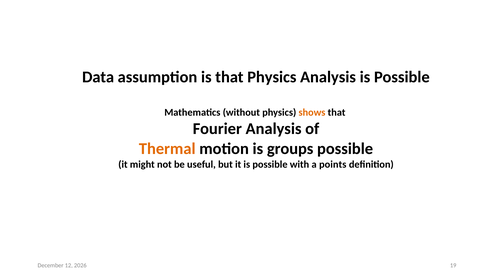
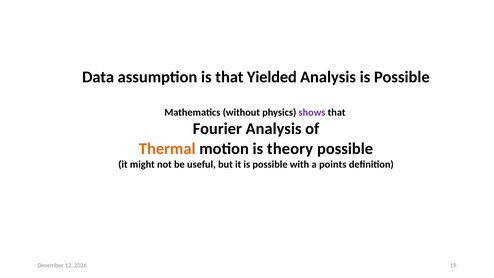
that Physics: Physics -> Yielded (272, 77)
shows colour: orange -> purple (312, 112)
groups: groups -> theory (290, 149)
